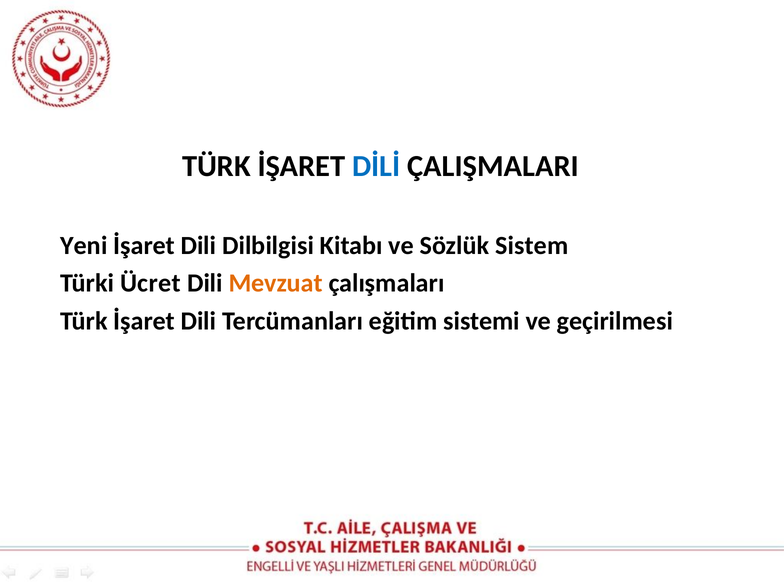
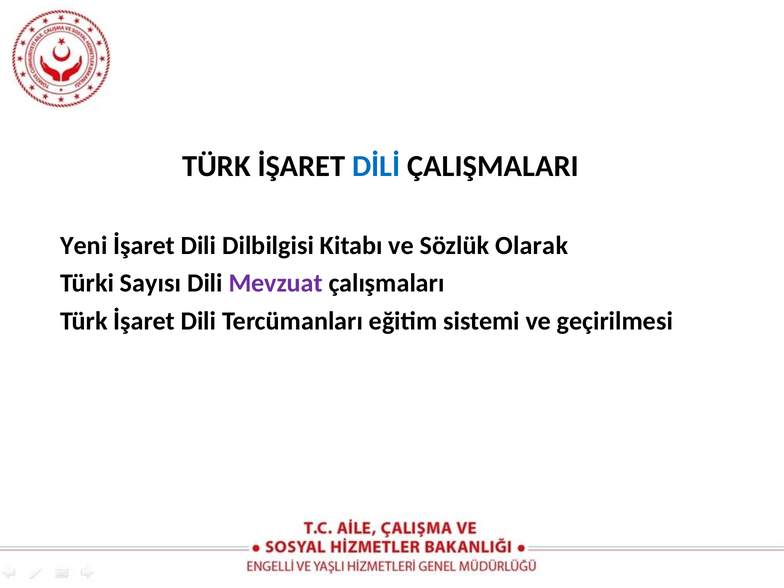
Sistem: Sistem -> Olarak (532, 245)
Ücret: Ücret -> Sayısı (150, 283)
Mevzuat colour: orange -> purple (276, 283)
